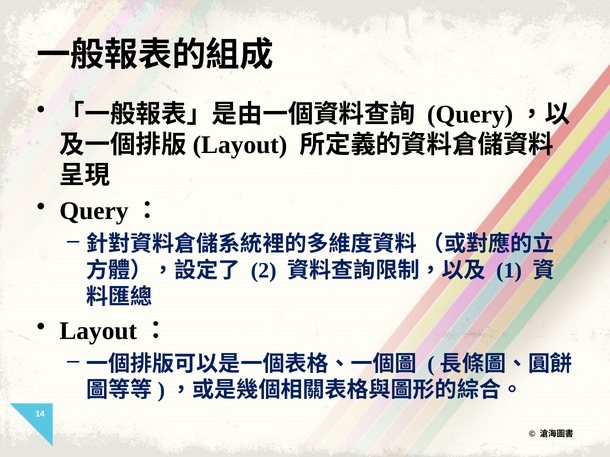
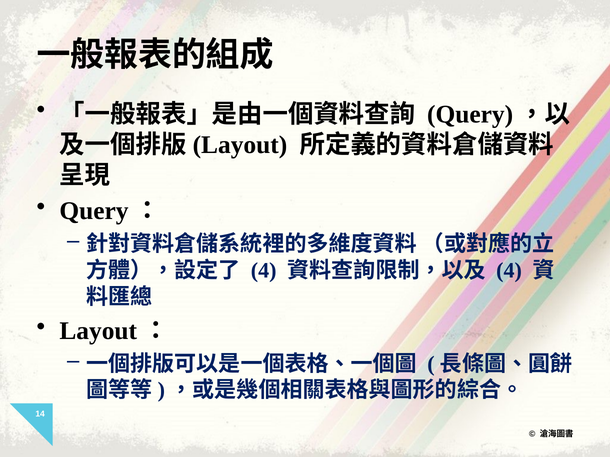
2: 2 -> 4 (264, 271)
1: 1 -> 4 (509, 271)
